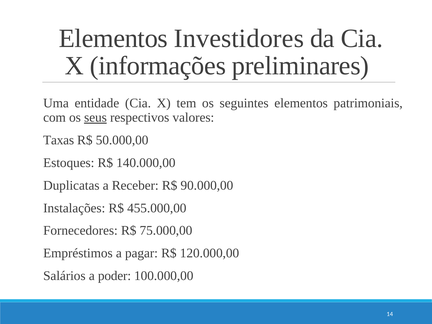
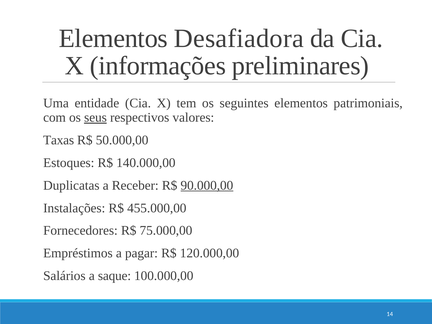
Investidores: Investidores -> Desafiadora (239, 38)
90.000,00 underline: none -> present (207, 185)
poder: poder -> saque (114, 276)
